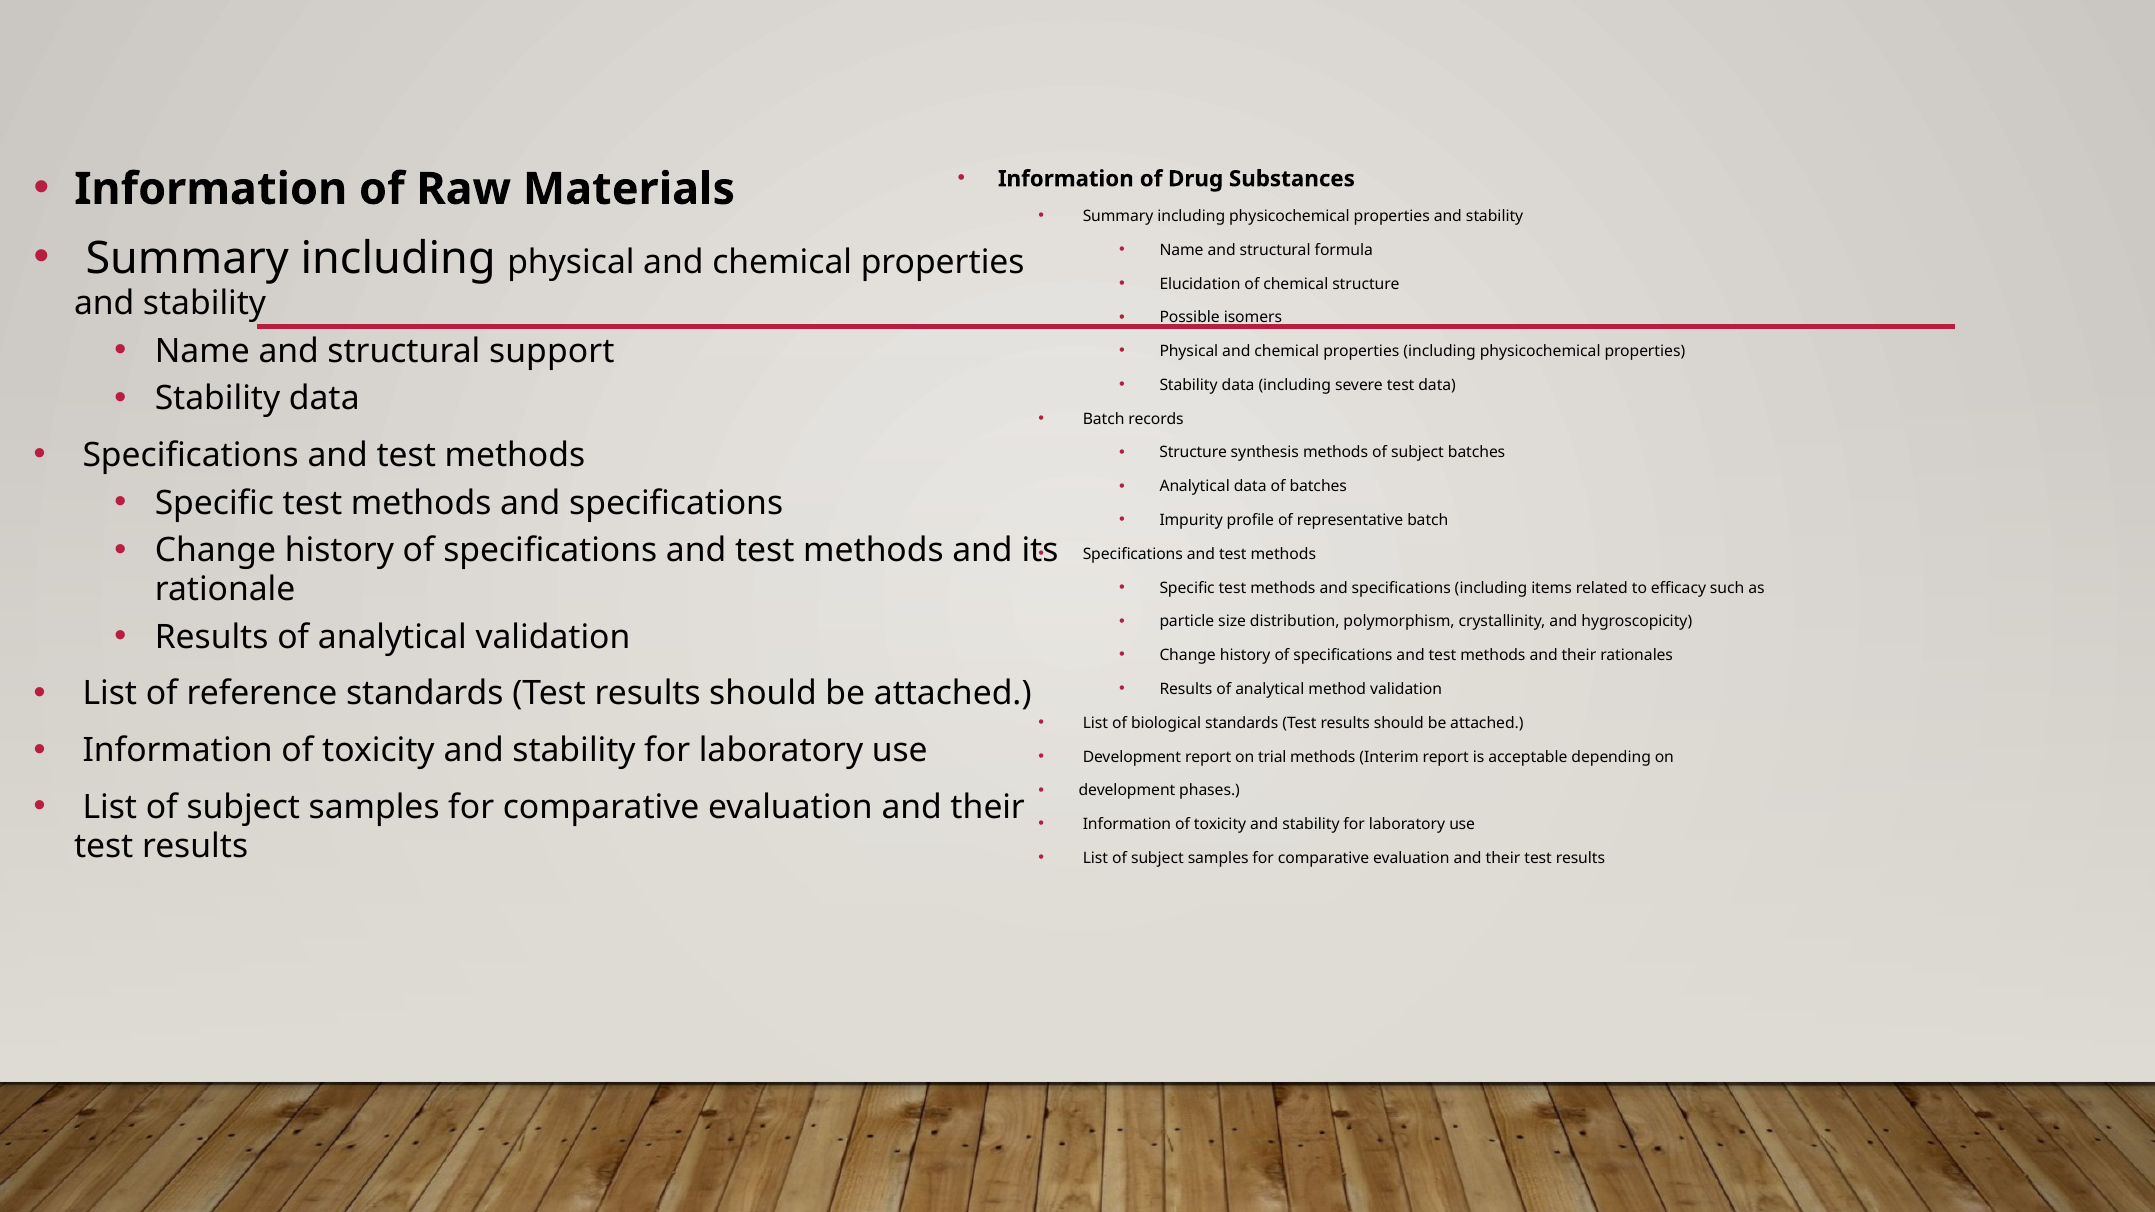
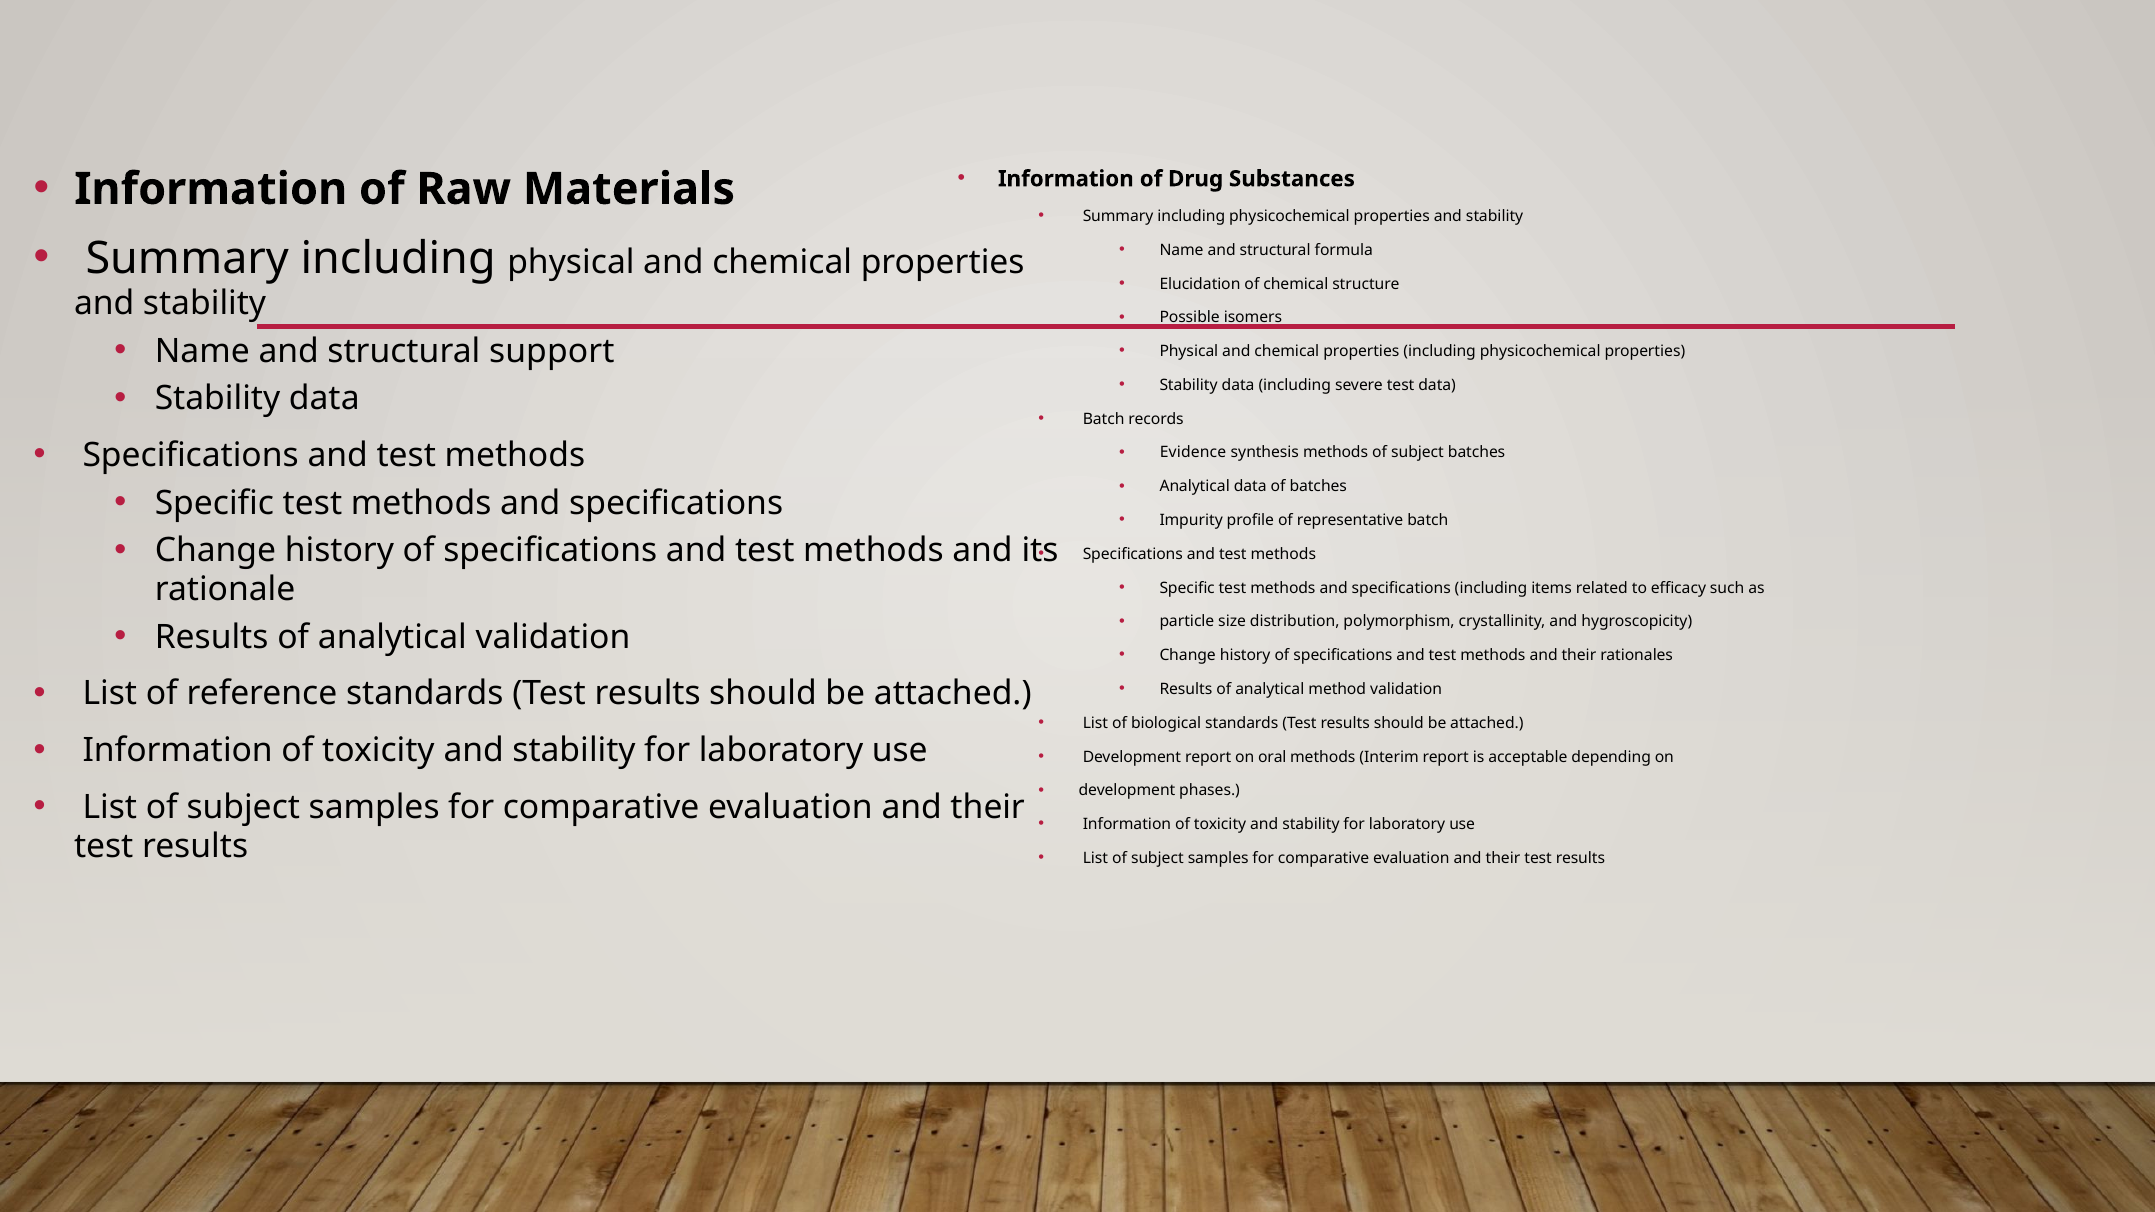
Structure: Structure -> Evidence (1193, 453)
trial: trial -> oral (1272, 757)
